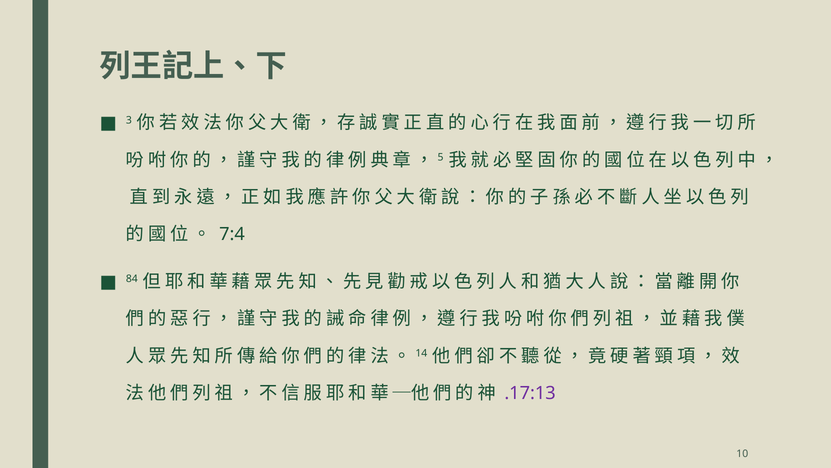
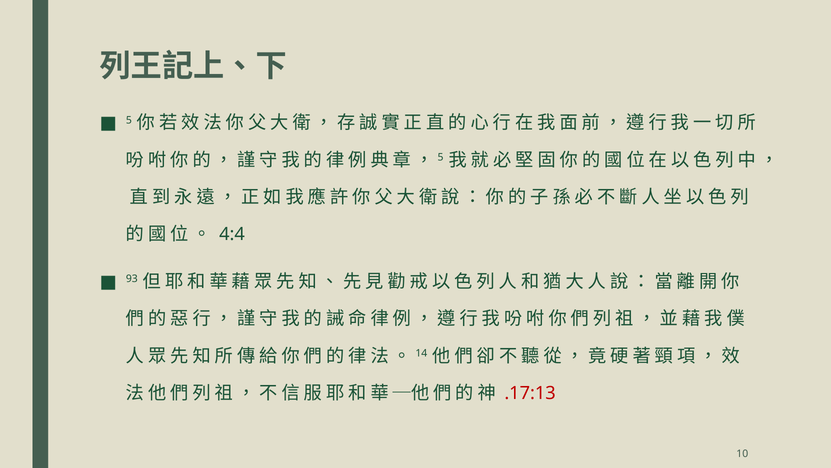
3: 3 -> 5 (129, 120)
7:4: 7:4 -> 4:4 (232, 234)
84: 84 -> 93 (132, 279)
.17:13 colour: purple -> red (530, 393)
